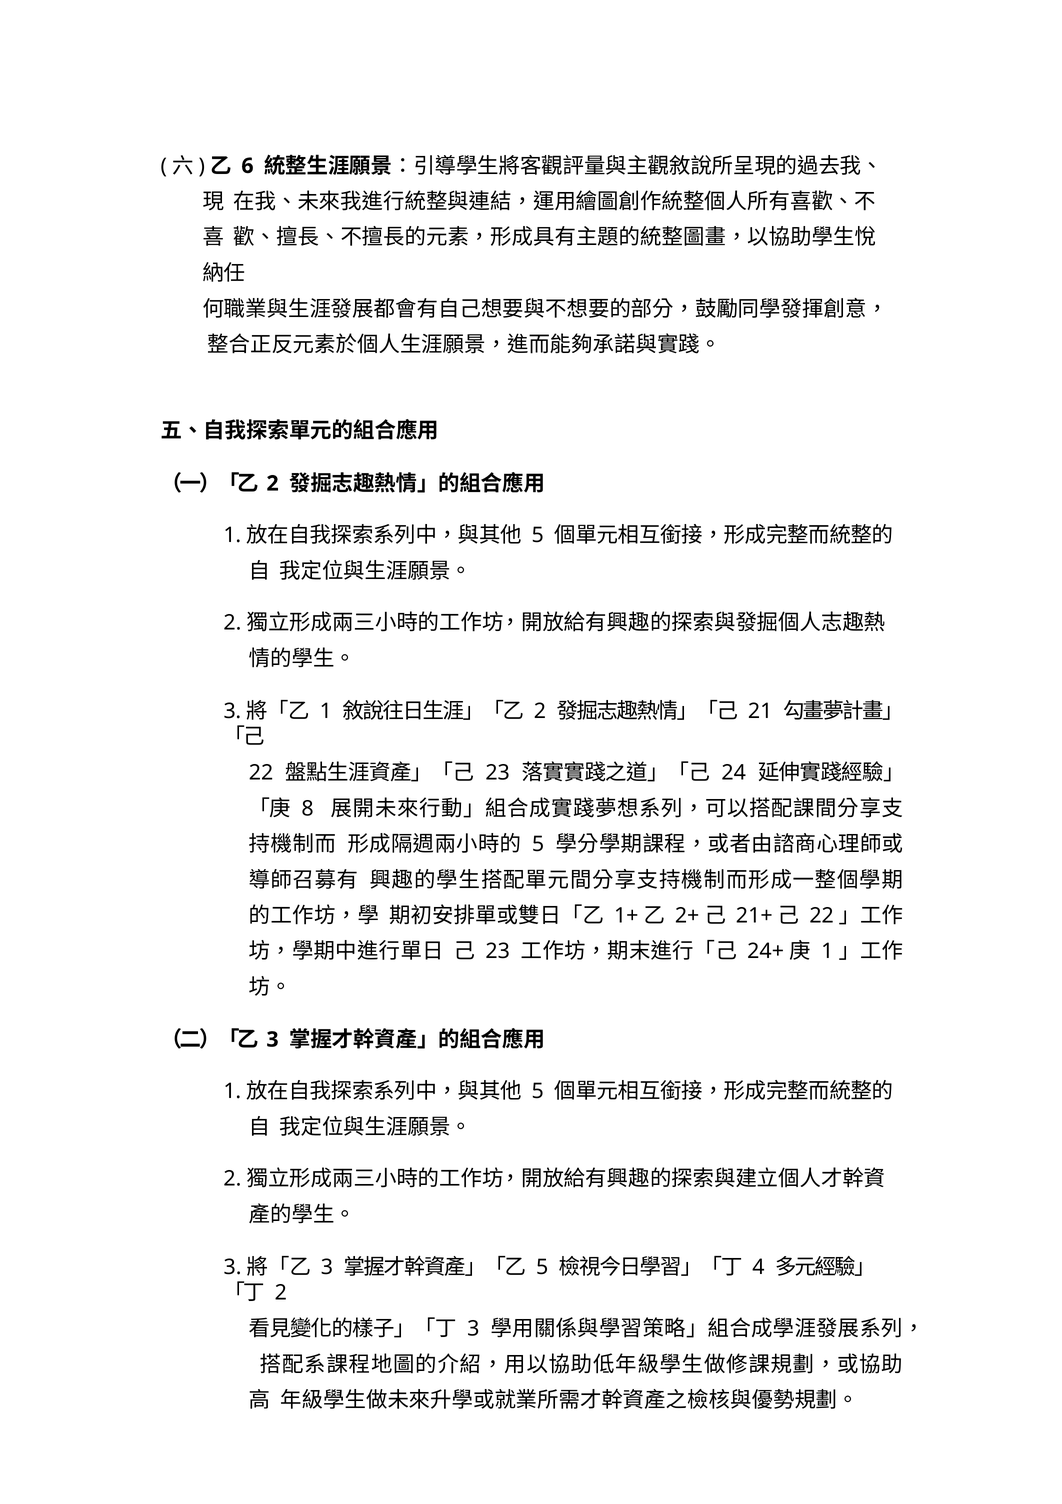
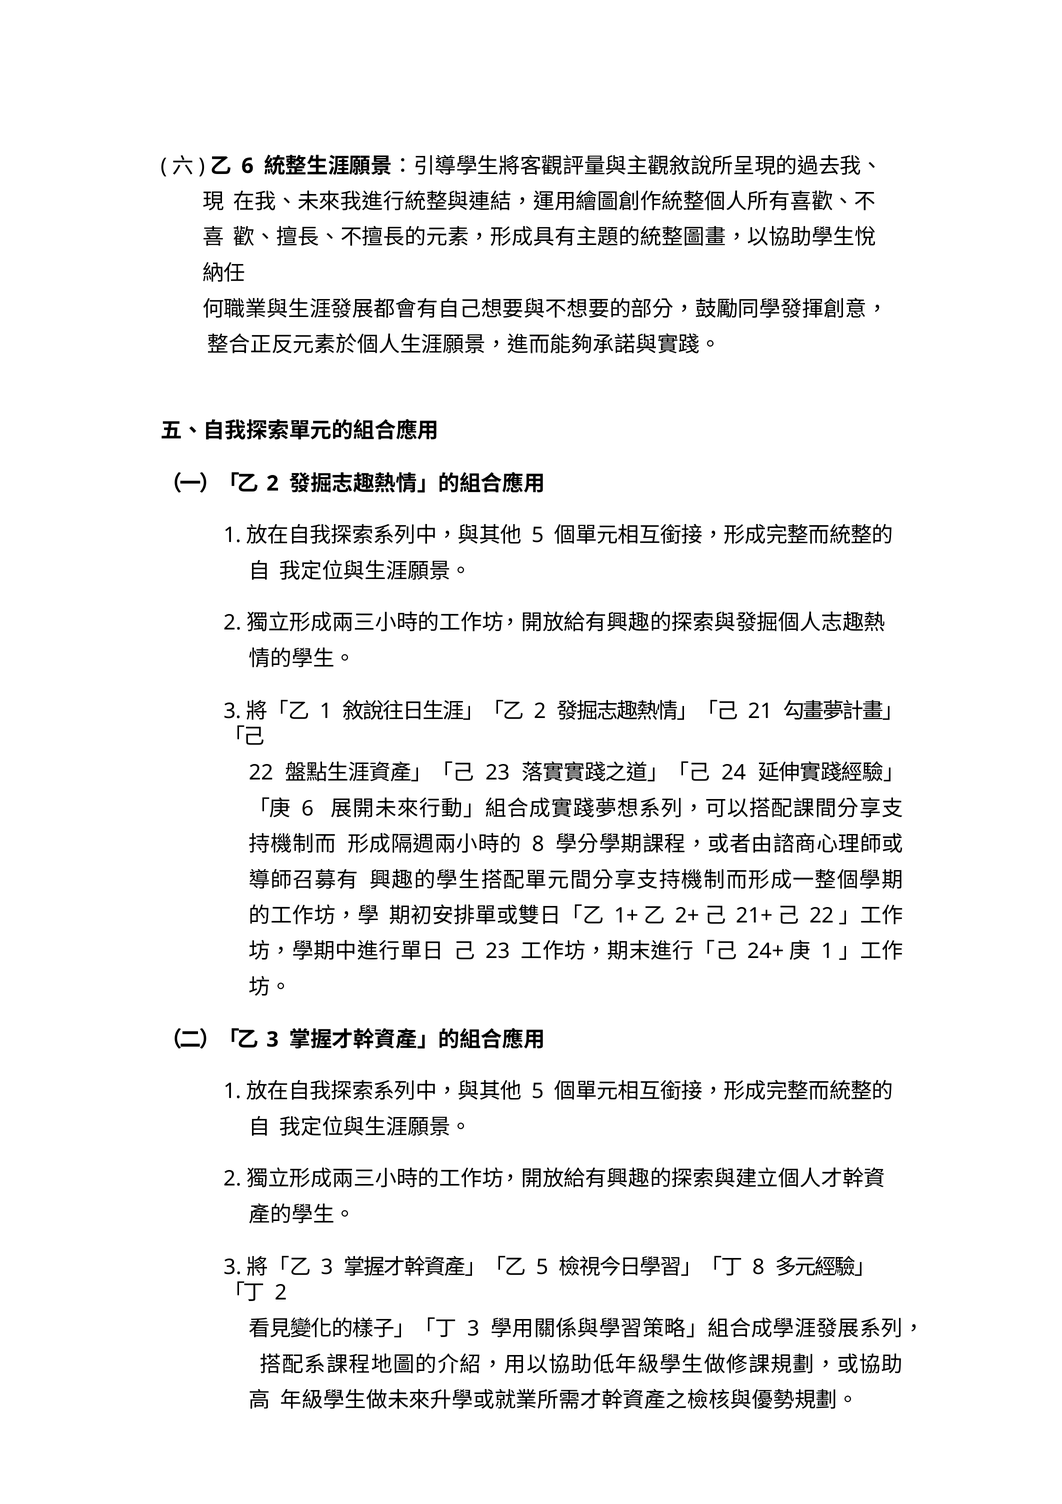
8: 8 -> 6 (308, 808)
5: 5 -> 8 (538, 844)
4: 4 -> 8 (758, 1267)
